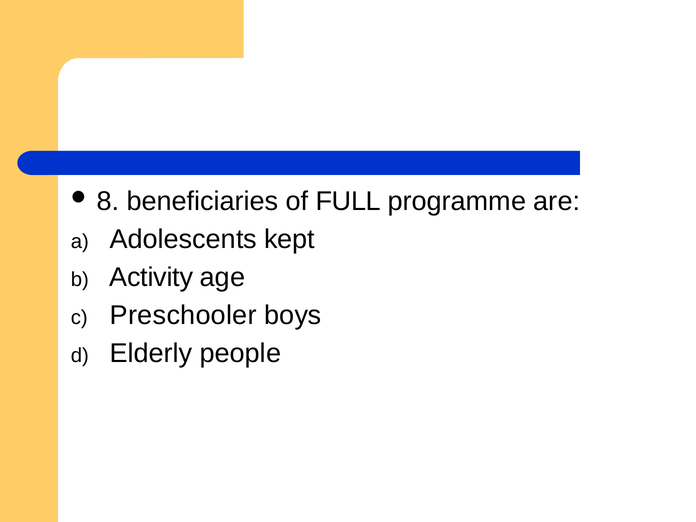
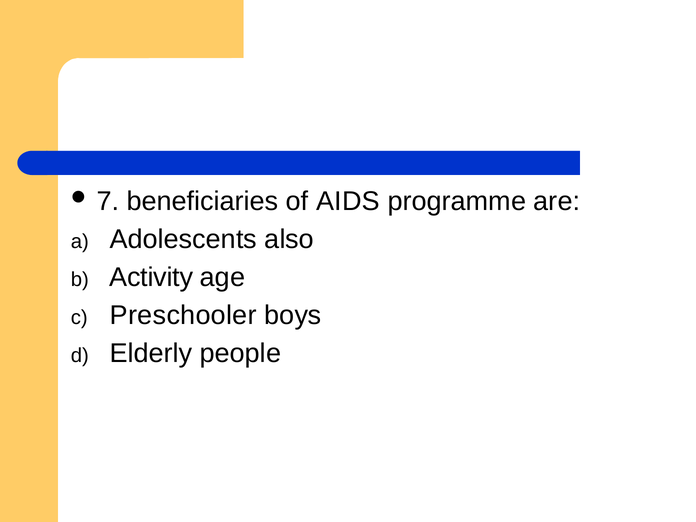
8: 8 -> 7 (108, 201)
FULL: FULL -> AIDS (348, 201)
kept: kept -> also (289, 239)
